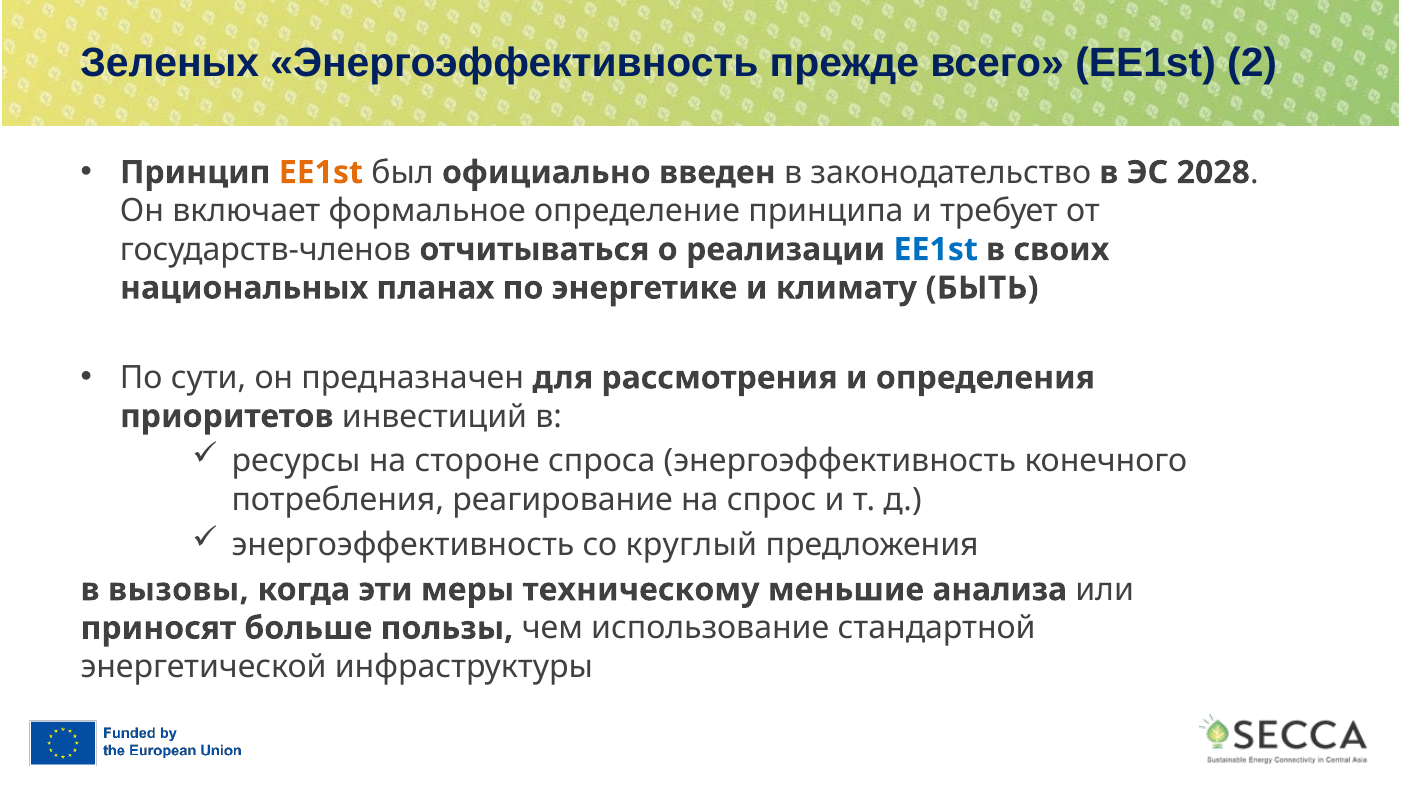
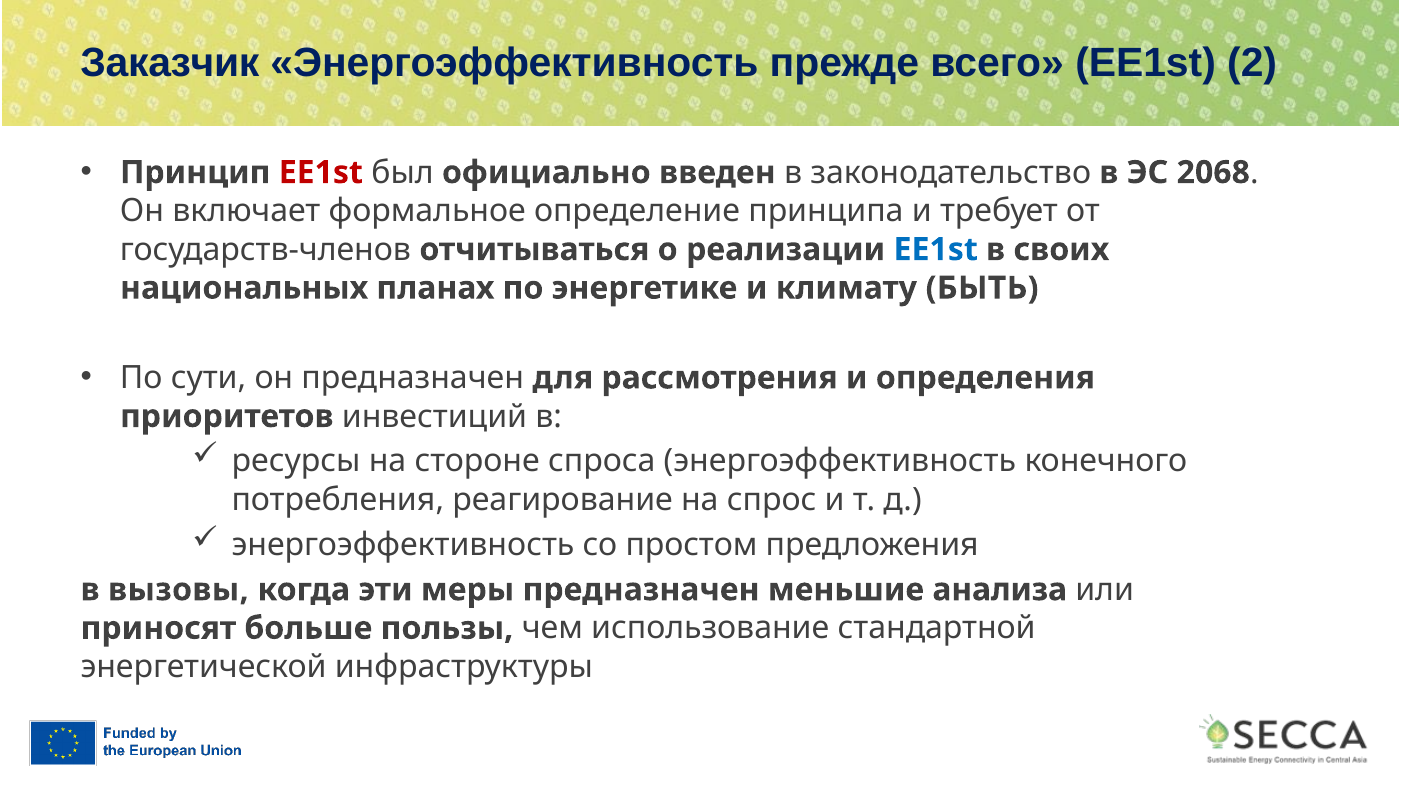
Зеленых: Зеленых -> Заказчик (170, 63)
EE1st colour: orange -> red (321, 173)
2028: 2028 -> 2068 (1213, 173)
круглый: круглый -> простом (691, 545)
меры техническому: техническому -> предназначен (641, 590)
